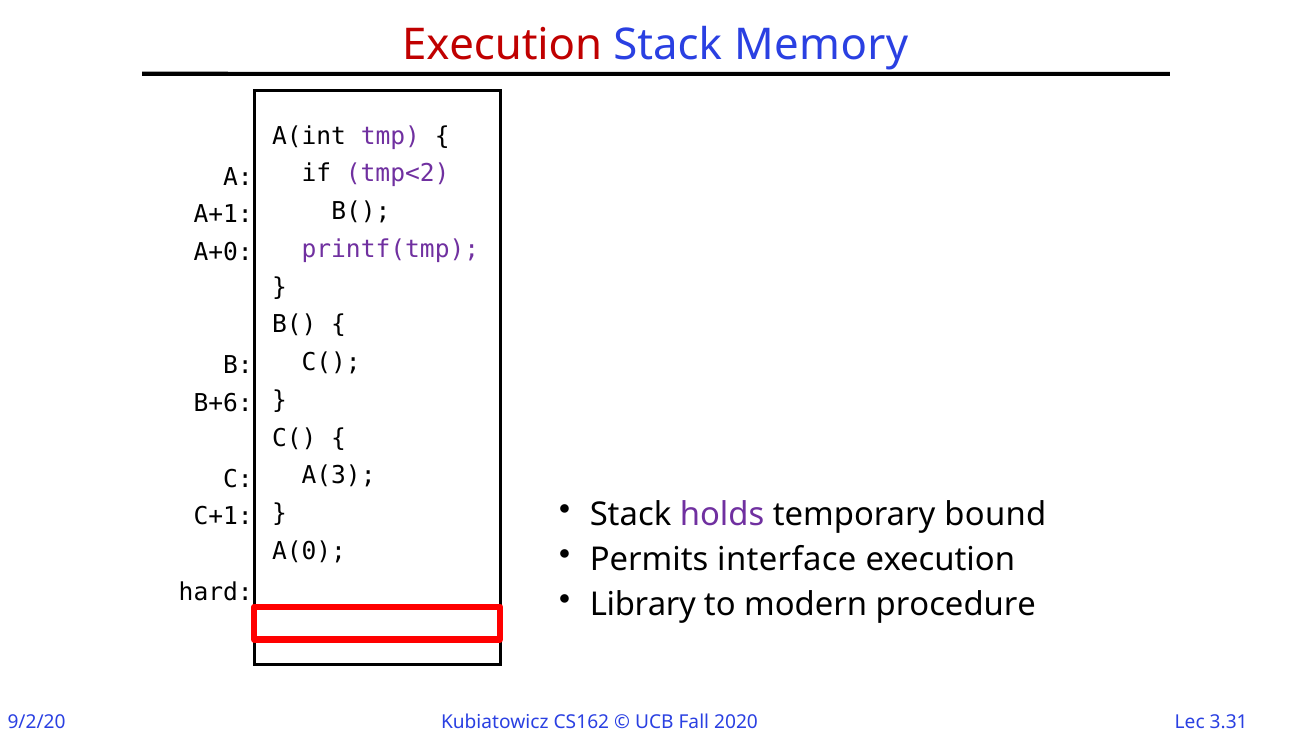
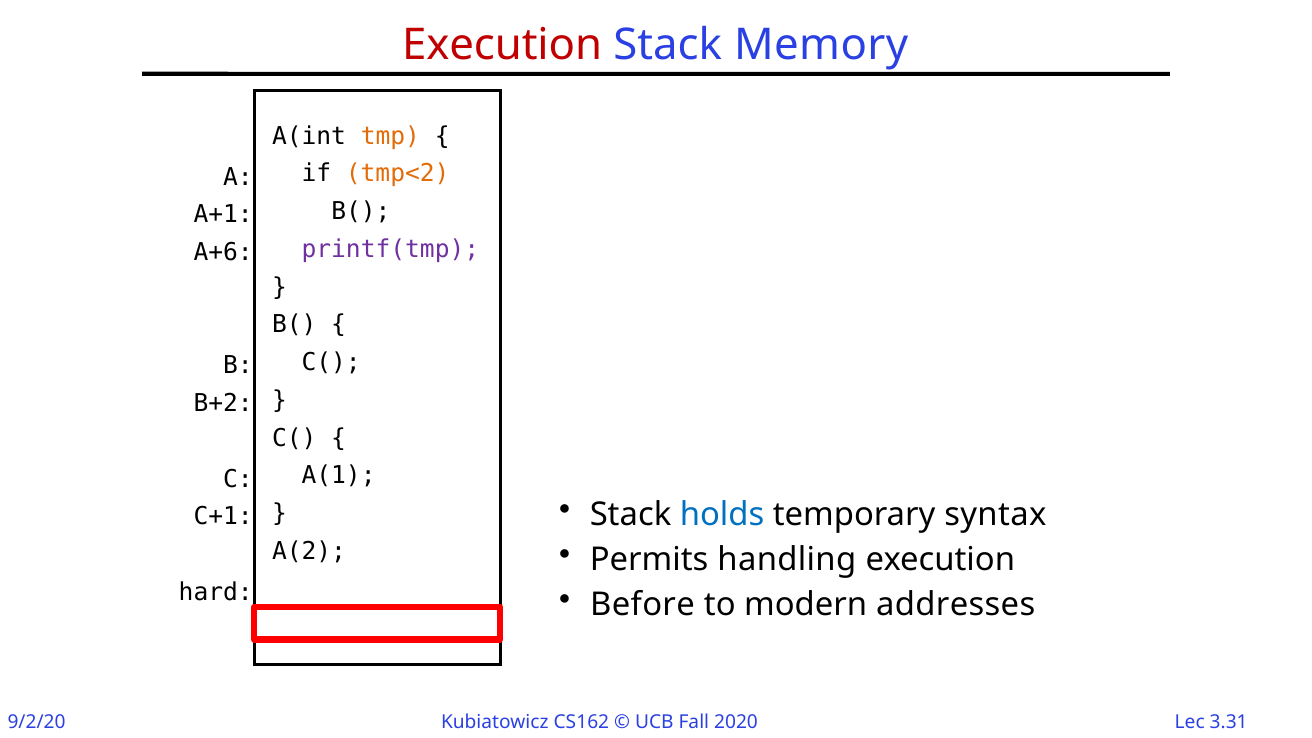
tmp colour: purple -> orange (390, 136)
tmp<2 colour: purple -> orange (398, 174)
A+0: A+0 -> A+6 (223, 253)
B+6: B+6 -> B+2 (223, 403)
A(3: A(3 -> A(1 (339, 476)
holds colour: purple -> blue (722, 514)
bound: bound -> syntax (995, 514)
A(0: A(0 -> A(2 (309, 551)
interface: interface -> handling (787, 560)
Library: Library -> Before (642, 605)
procedure: procedure -> addresses (956, 605)
